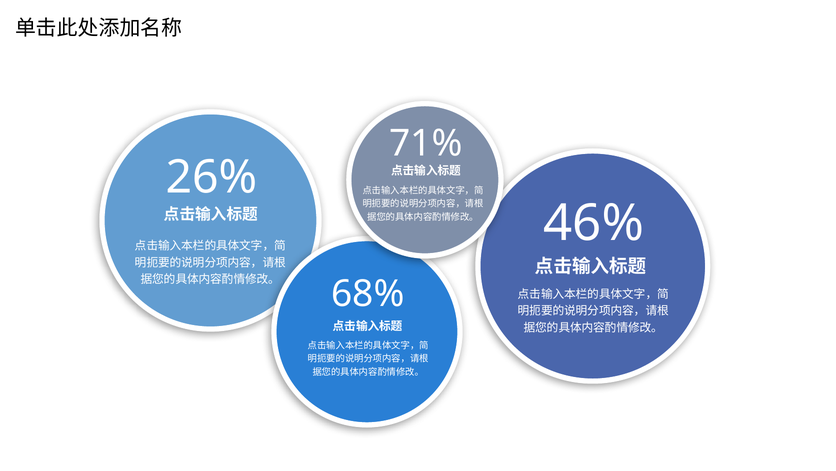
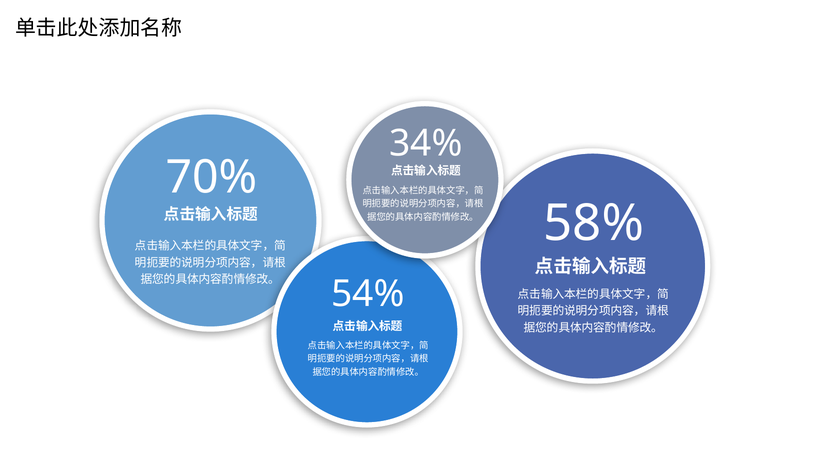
71%: 71% -> 34% (426, 143)
26%: 26% -> 70% (211, 177)
46%: 46% -> 58% (594, 223)
68%: 68% -> 54% (368, 293)
